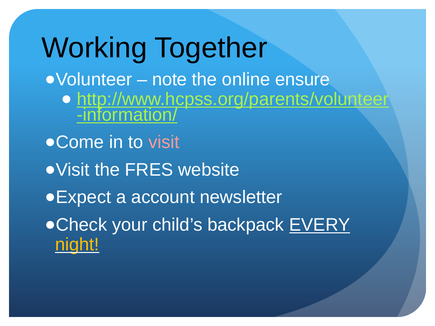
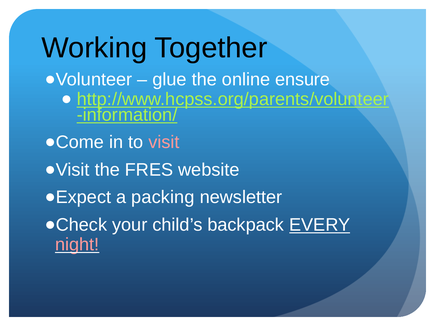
note: note -> glue (170, 80)
account: account -> packing (163, 197)
night colour: yellow -> pink (77, 245)
